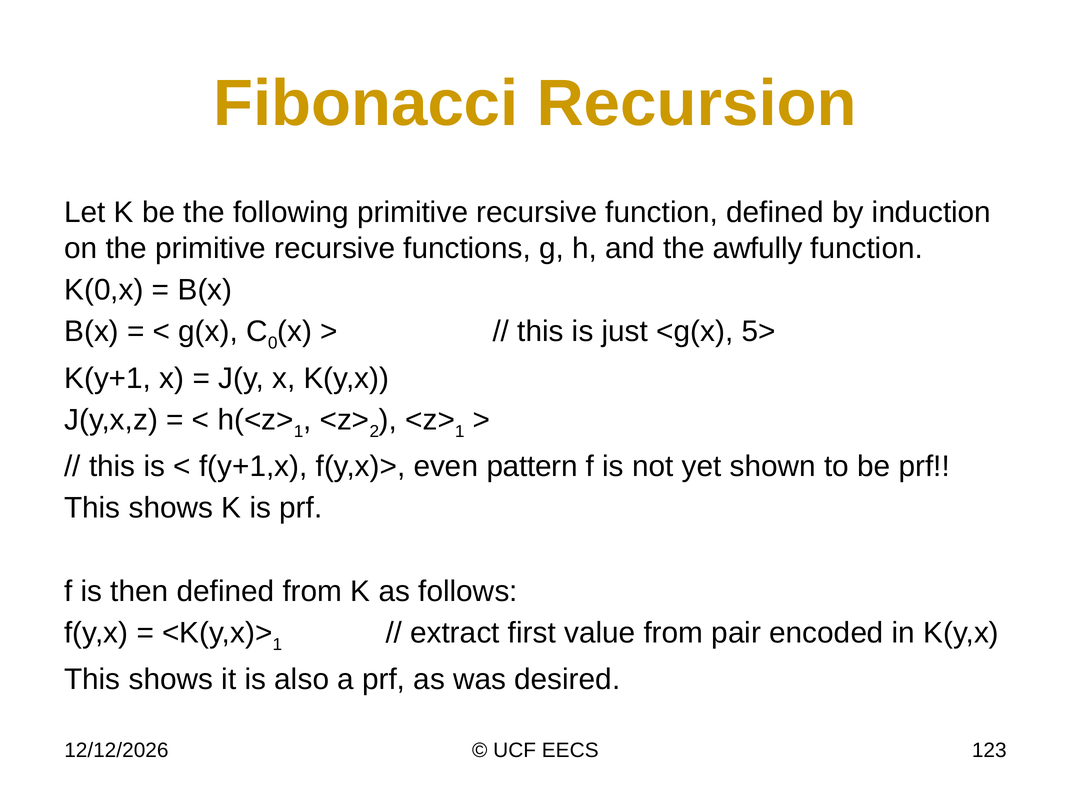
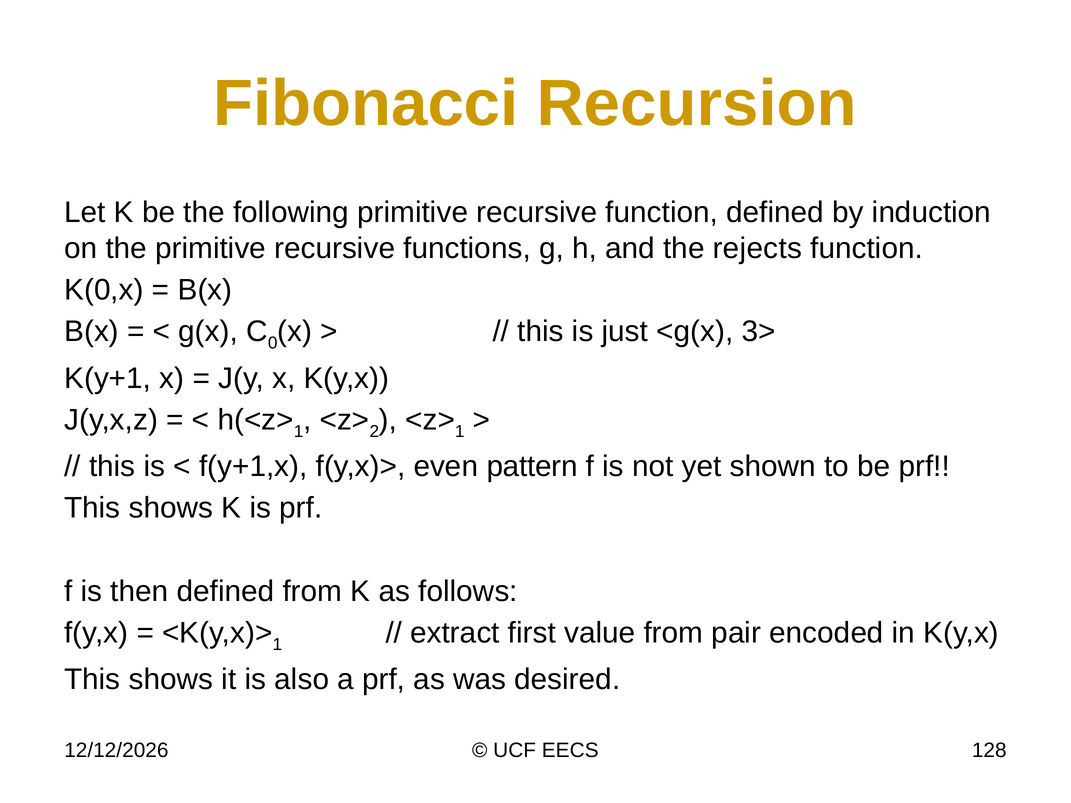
awfully: awfully -> rejects (757, 248)
5>: 5> -> 3> (759, 332)
123: 123 -> 128 (989, 751)
